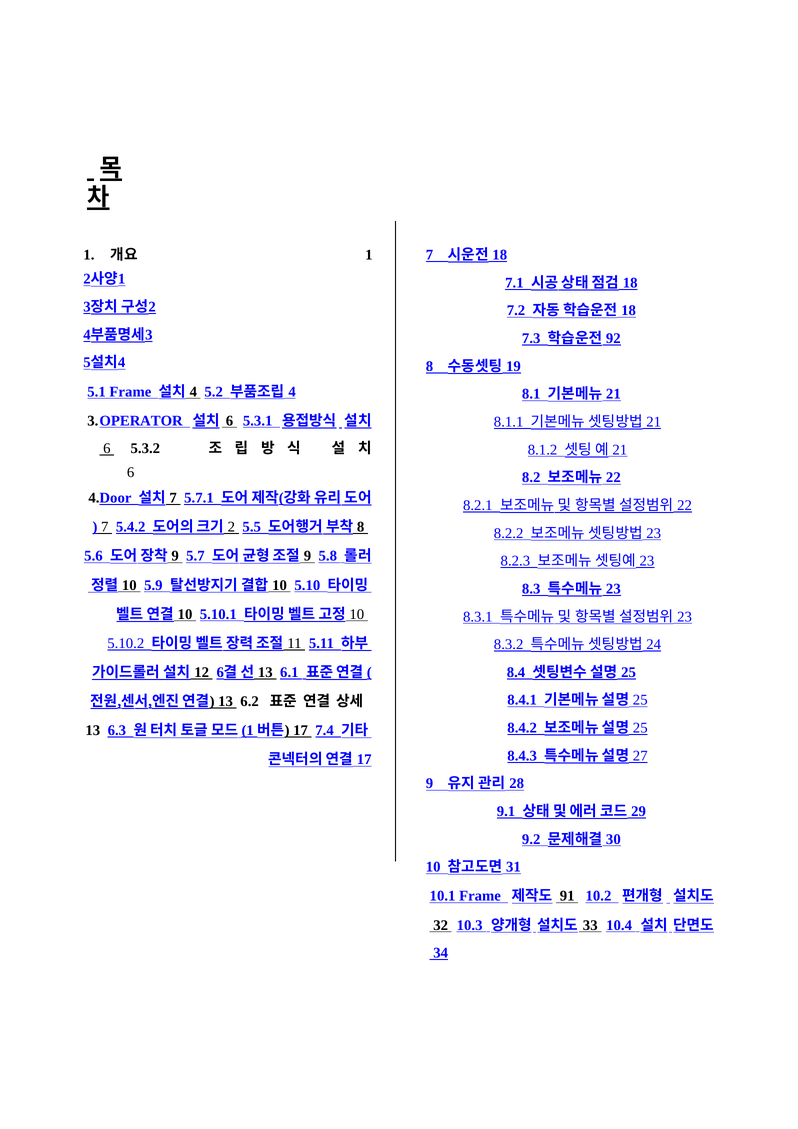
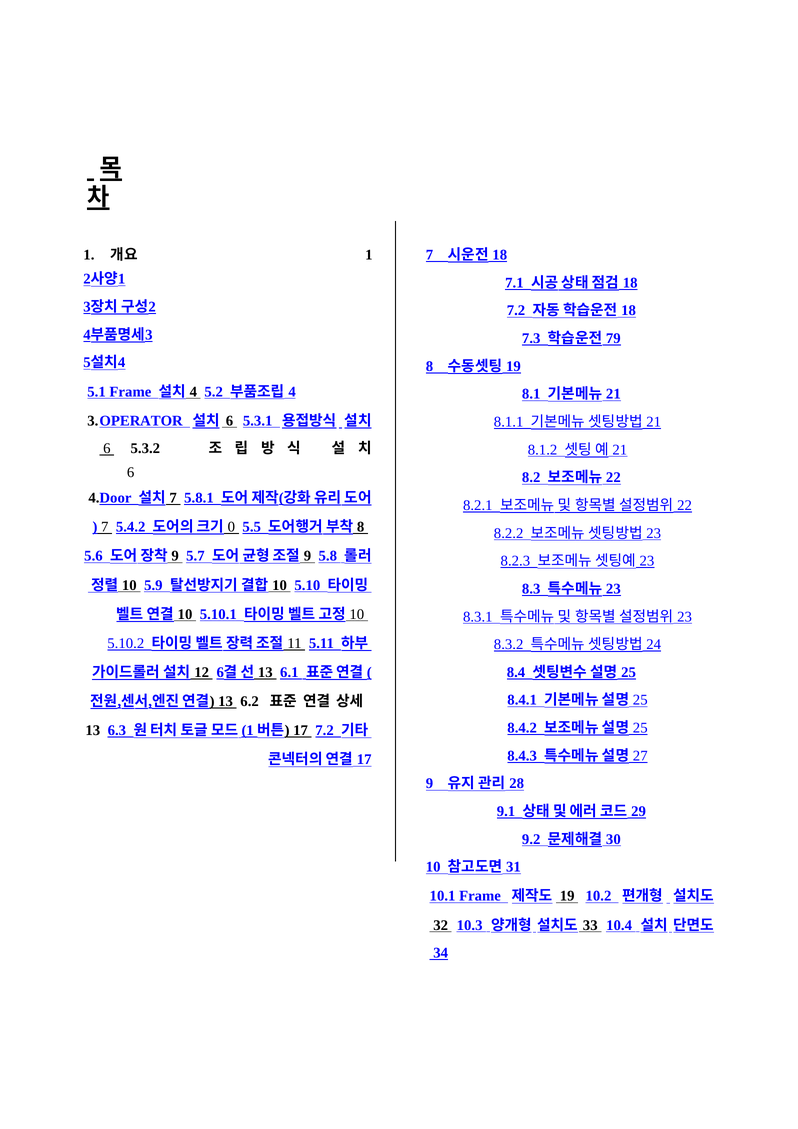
92: 92 -> 79 (613, 339)
5.7.1: 5.7.1 -> 5.8.1 (199, 498)
2: 2 -> 0 (231, 527)
17 7.4: 7.4 -> 7.2 (325, 731)
91: 91 -> 19 (567, 896)
